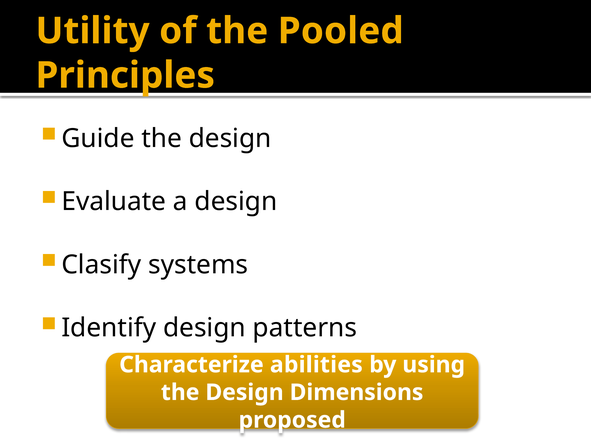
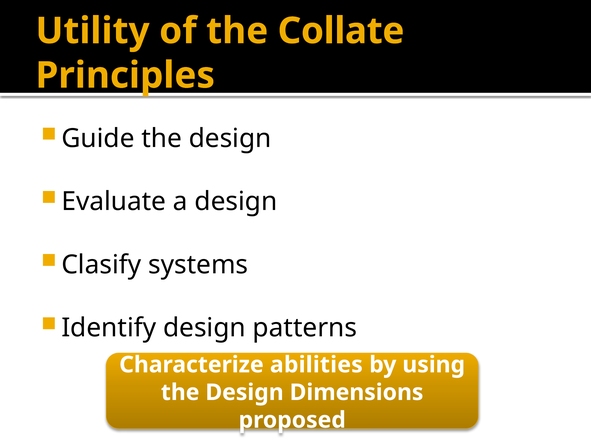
Pooled: Pooled -> Collate (341, 31)
